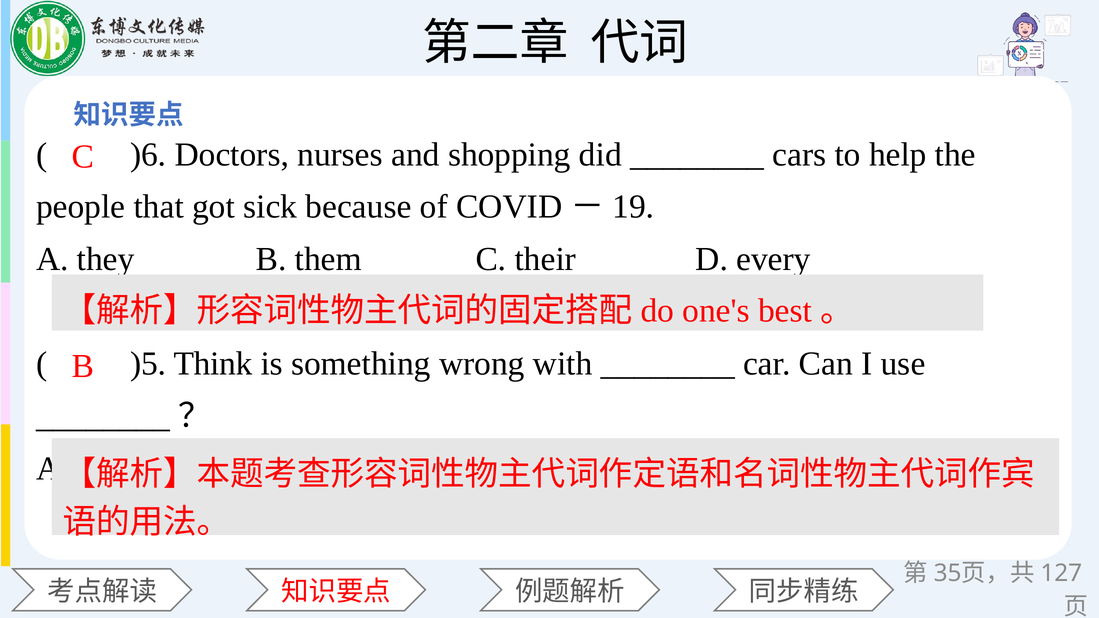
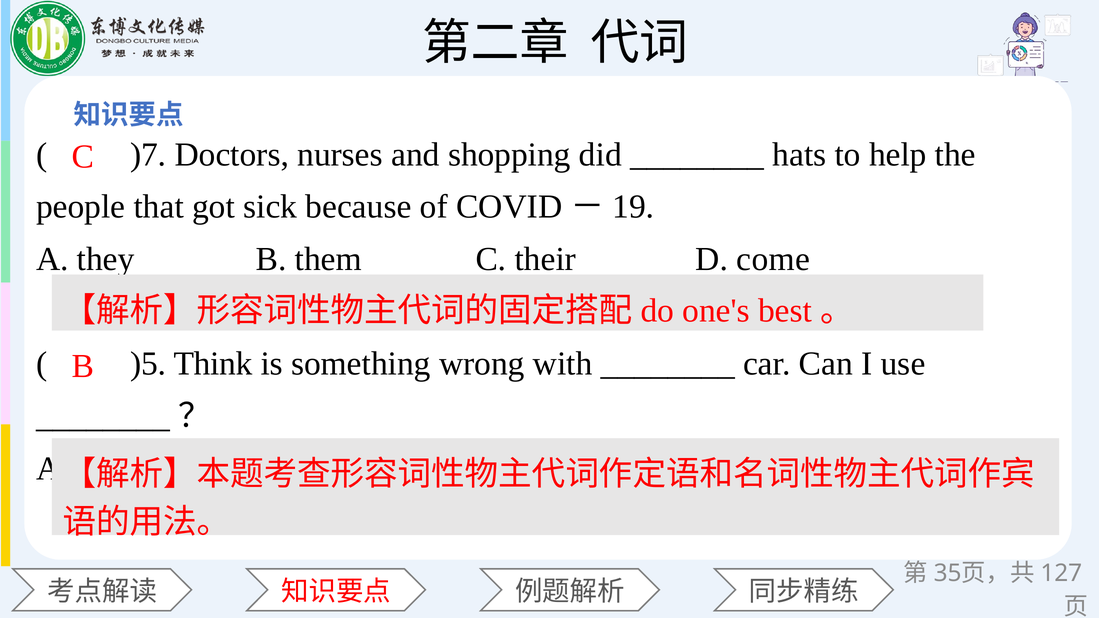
)6: )6 -> )7 (148, 155)
cars: cars -> hats (799, 155)
every: every -> come (773, 259)
